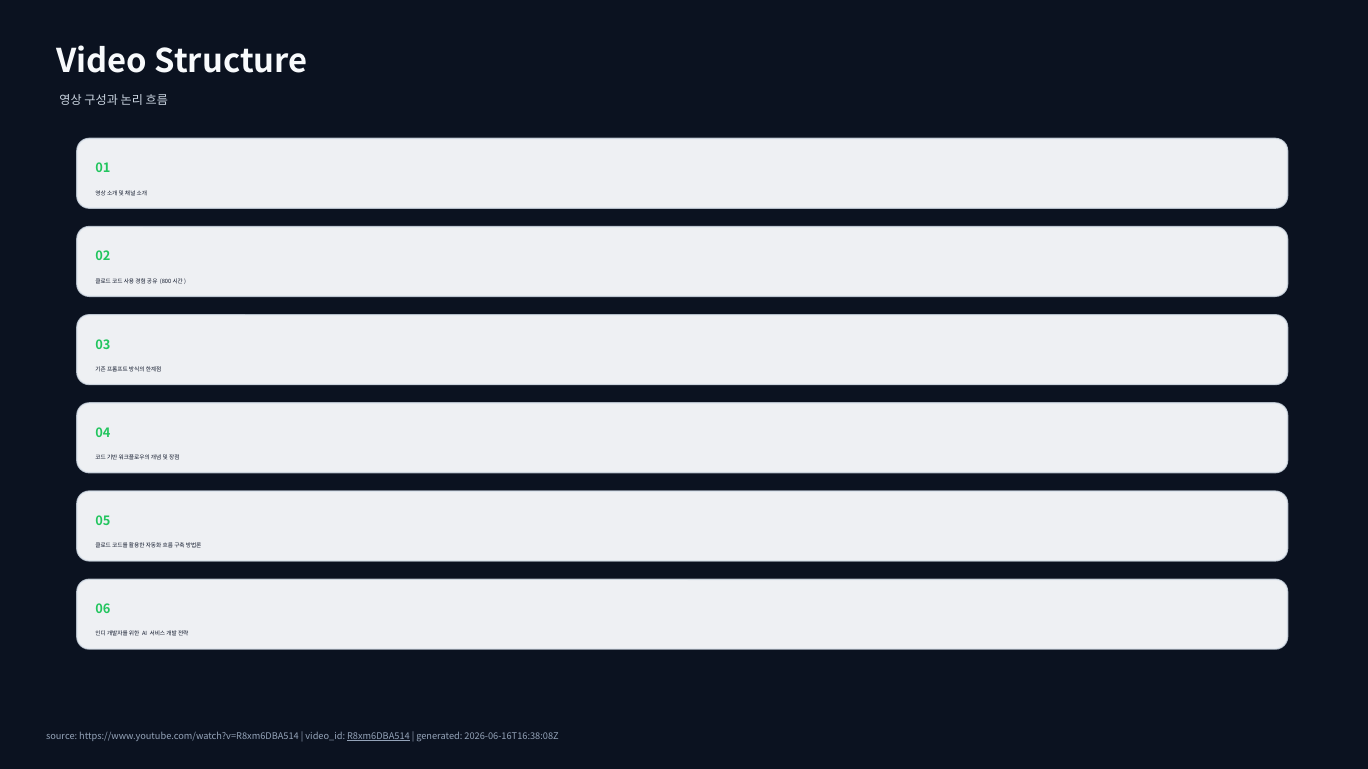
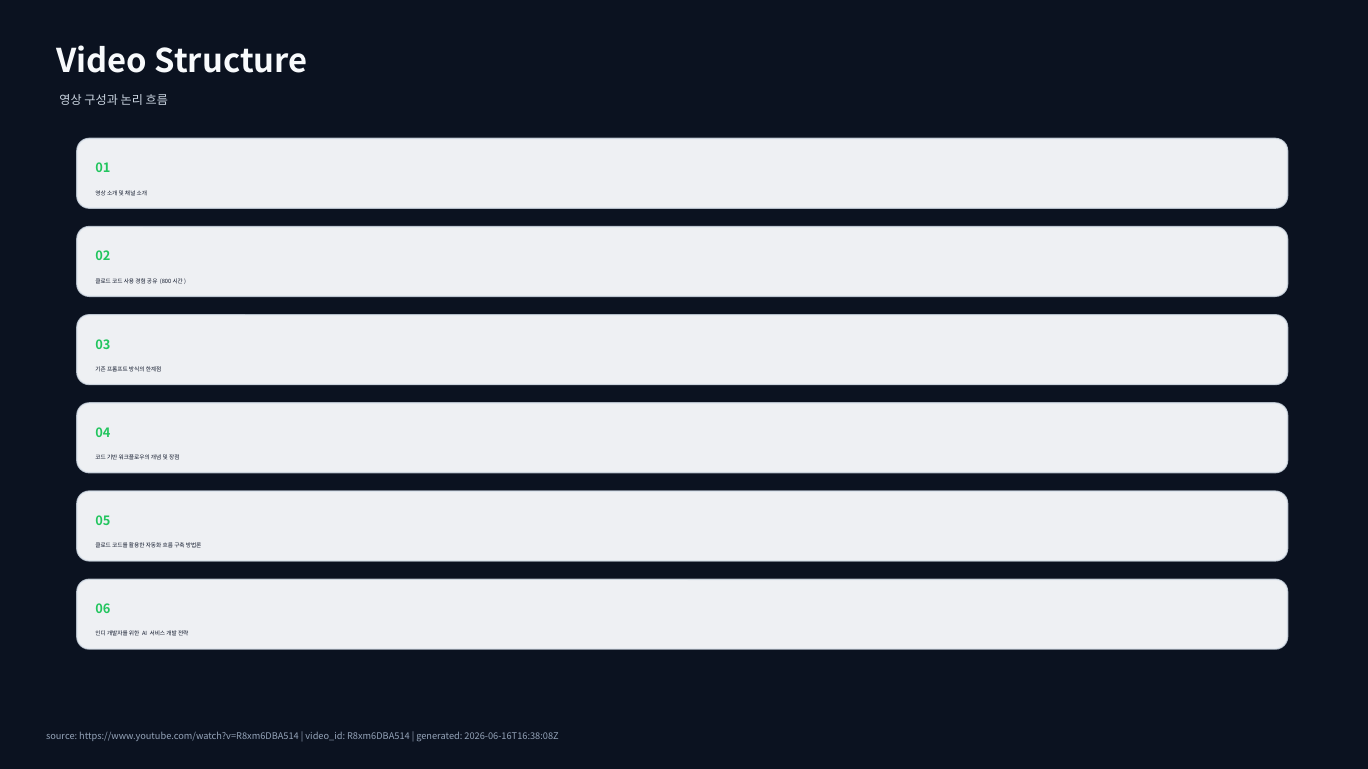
R8xm6DBA514 underline: present -> none (378, 737)
